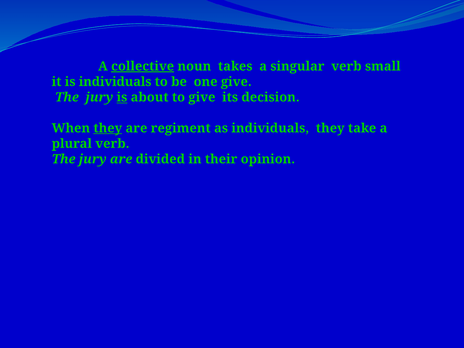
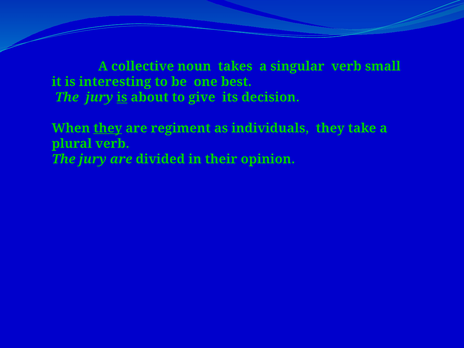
collective underline: present -> none (143, 66)
is individuals: individuals -> interesting (115, 82)
one give: give -> best (236, 82)
